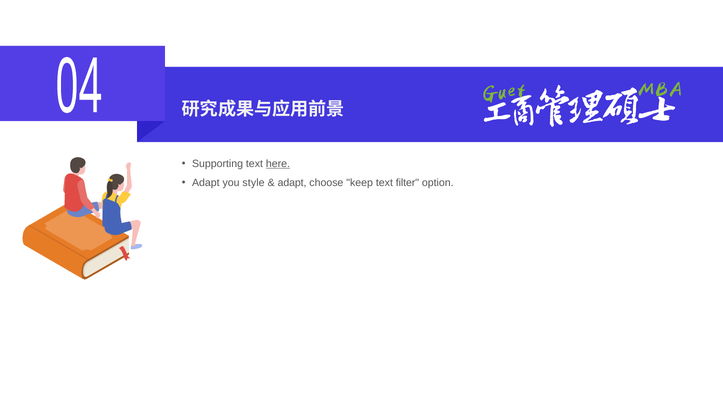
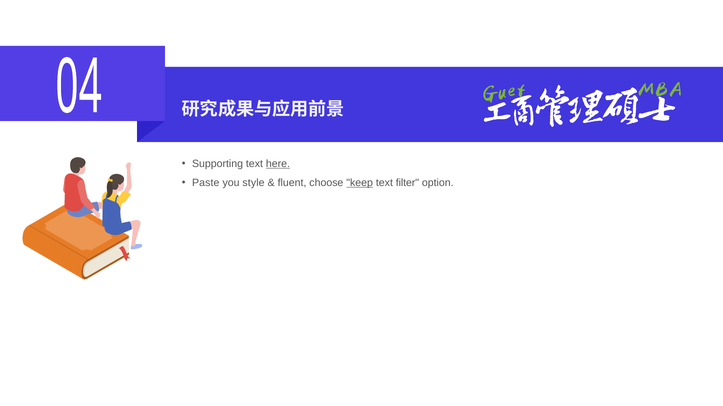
Adapt: Adapt -> Paste (206, 183)
adapt: adapt -> fluent (292, 183)
keep underline: none -> present (360, 183)
